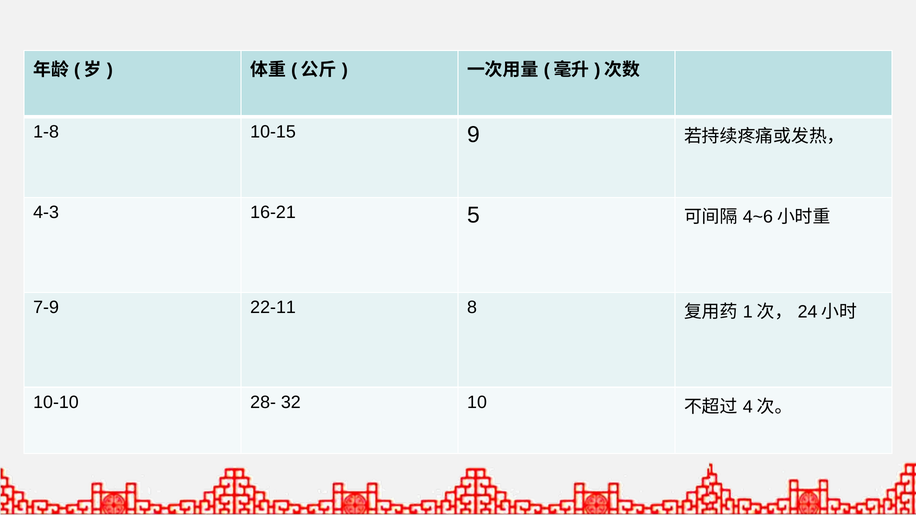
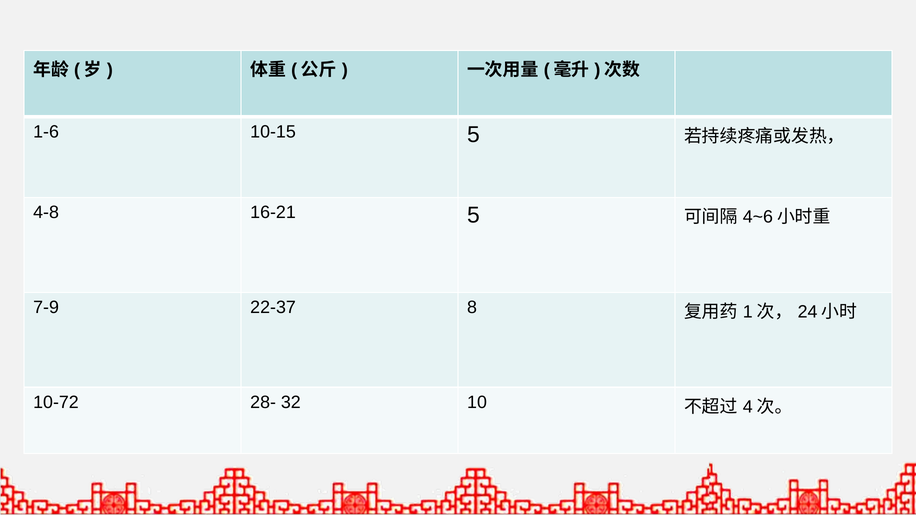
1-8: 1-8 -> 1-6 (46, 132)
10-15 9: 9 -> 5 (473, 135)
4-3: 4-3 -> 4-8 (46, 213)
22-11: 22-11 -> 22-37 (273, 307)
10-10: 10-10 -> 10-72 (56, 402)
